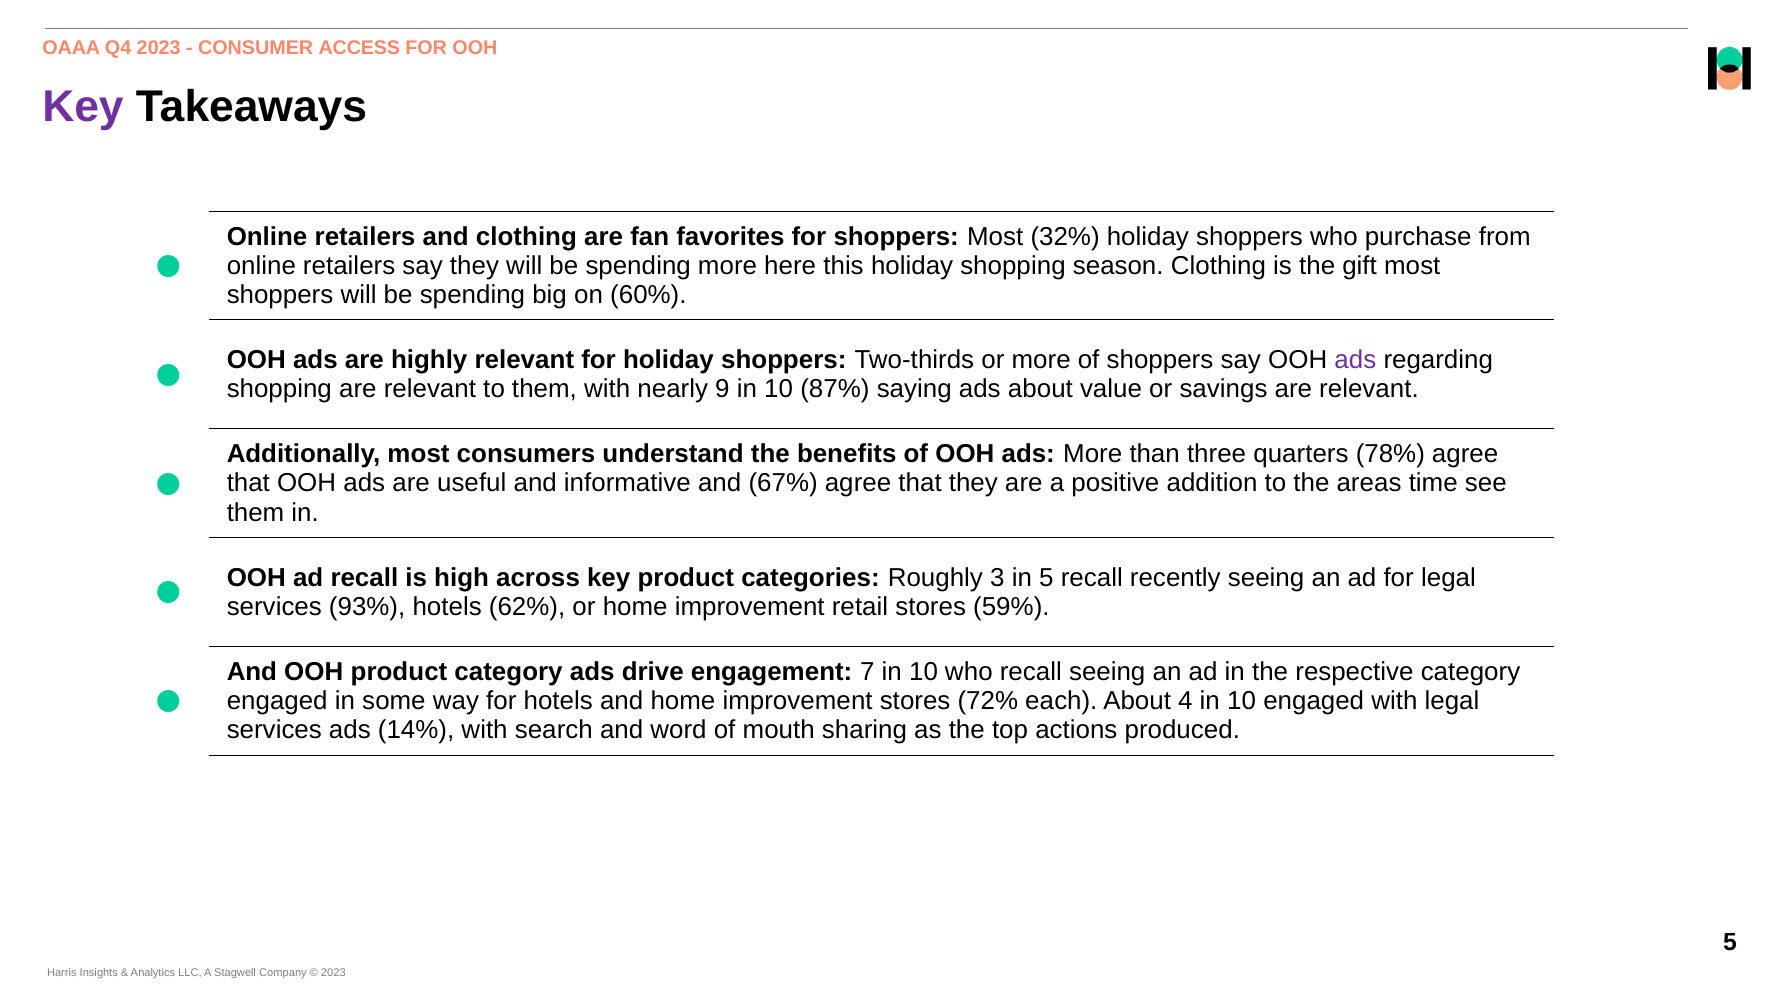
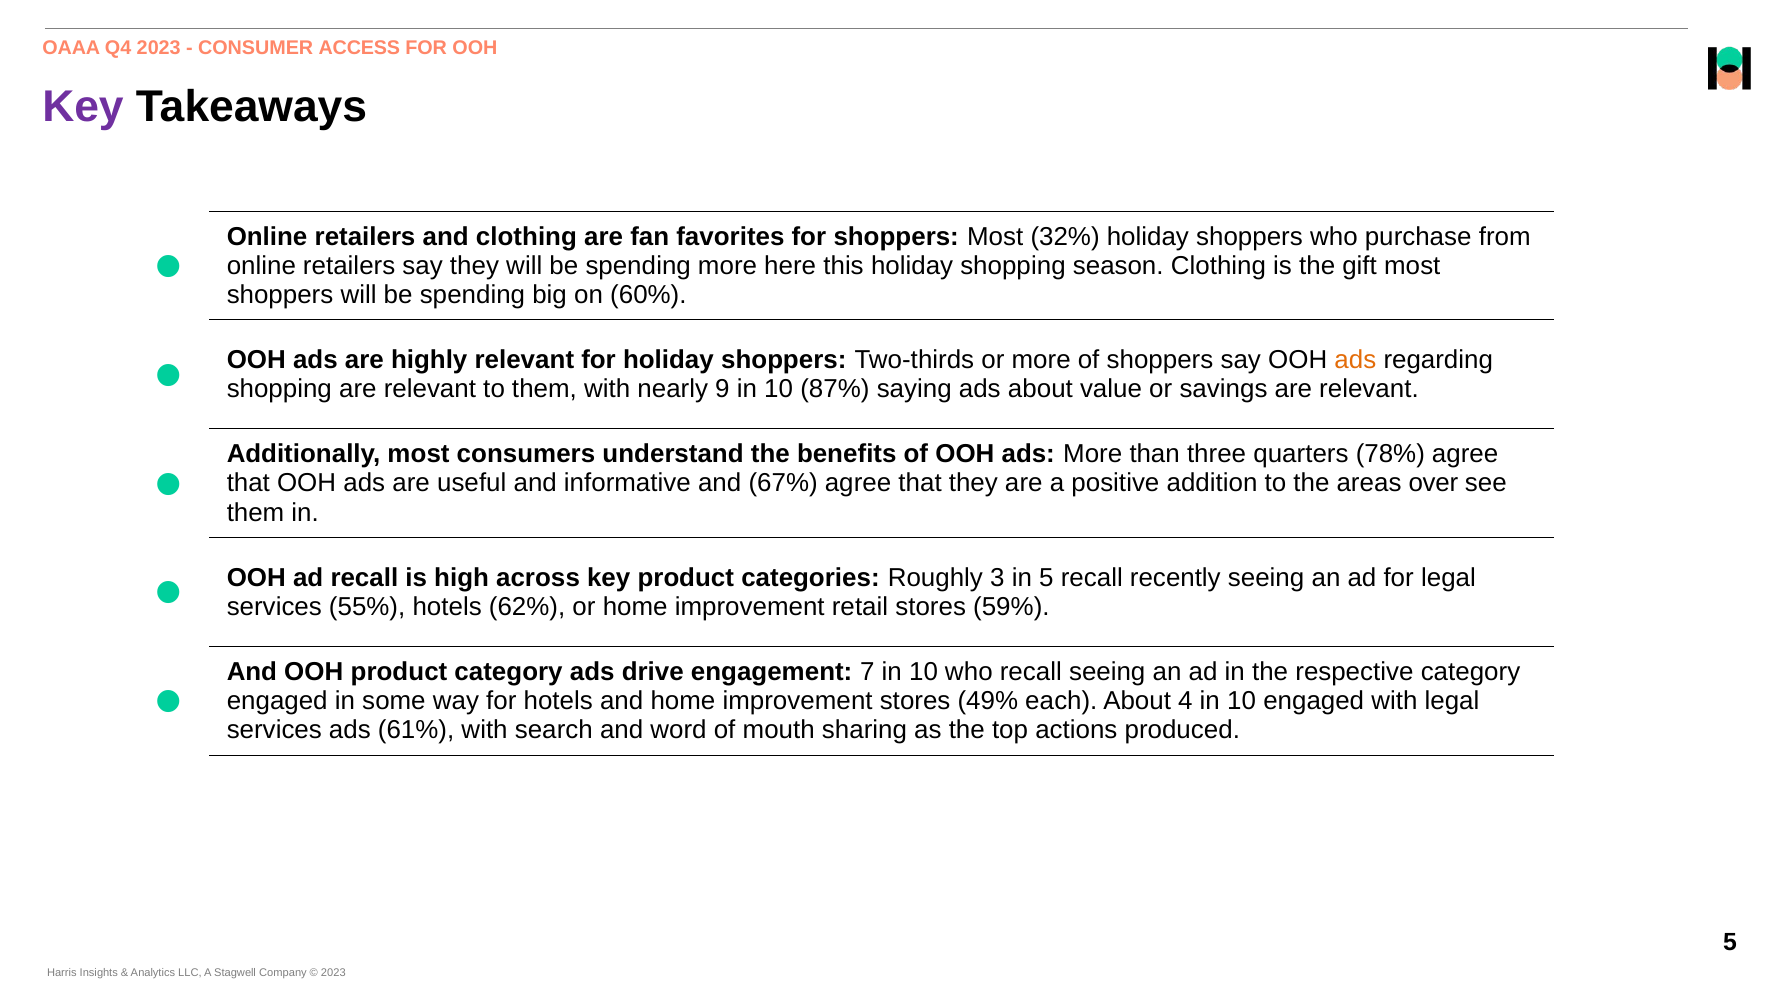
ads colour: purple -> orange (1355, 360)
time: time -> over (1433, 483)
93%: 93% -> 55% (367, 607)
72%: 72% -> 49% (988, 701)
14%: 14% -> 61% (416, 730)
